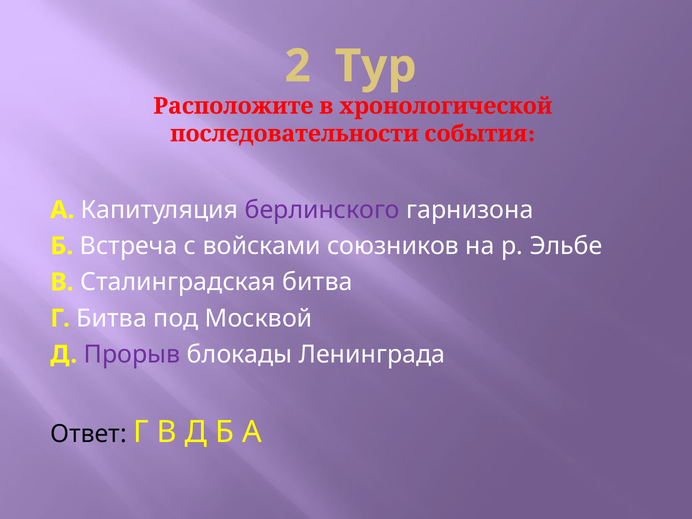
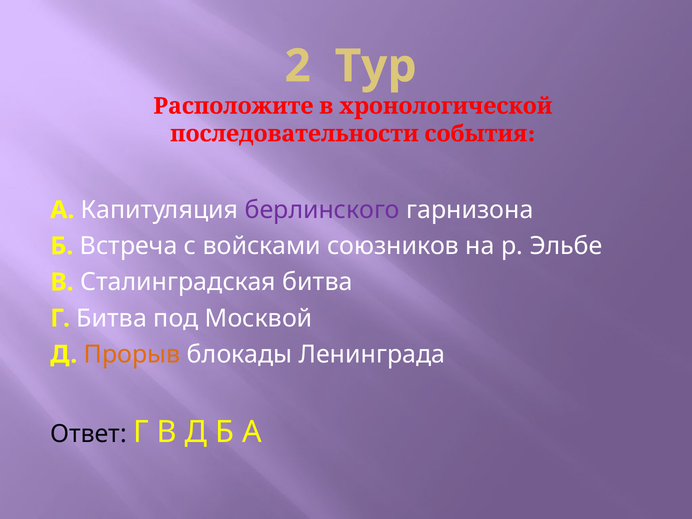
Прорыв colour: purple -> orange (132, 354)
